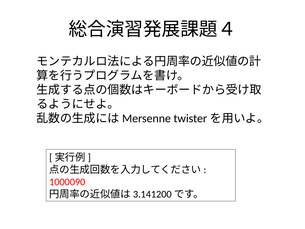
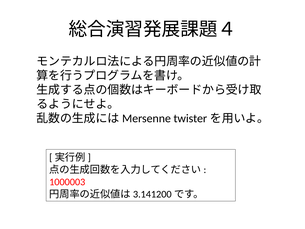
1000090: 1000090 -> 1000003 (67, 182)
